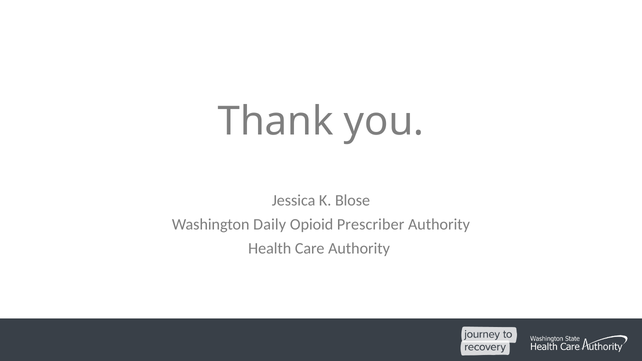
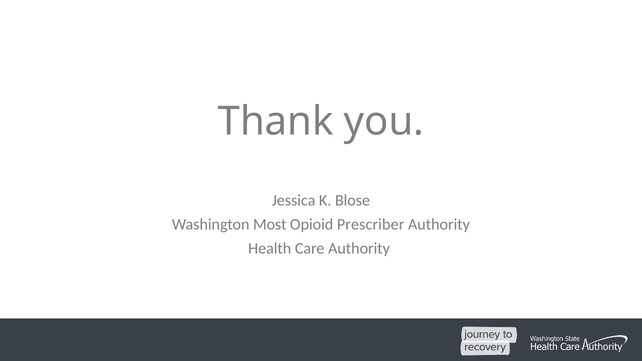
Daily: Daily -> Most (270, 225)
